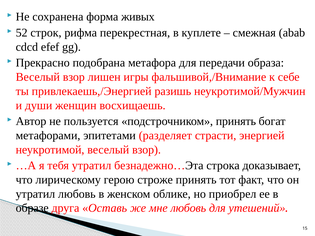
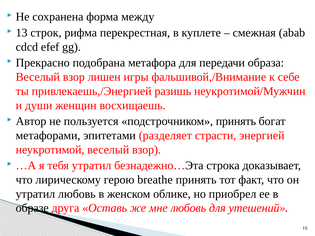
живых: живых -> между (138, 17)
52: 52 -> 13 (22, 33)
строже: строже -> breathe (155, 180)
